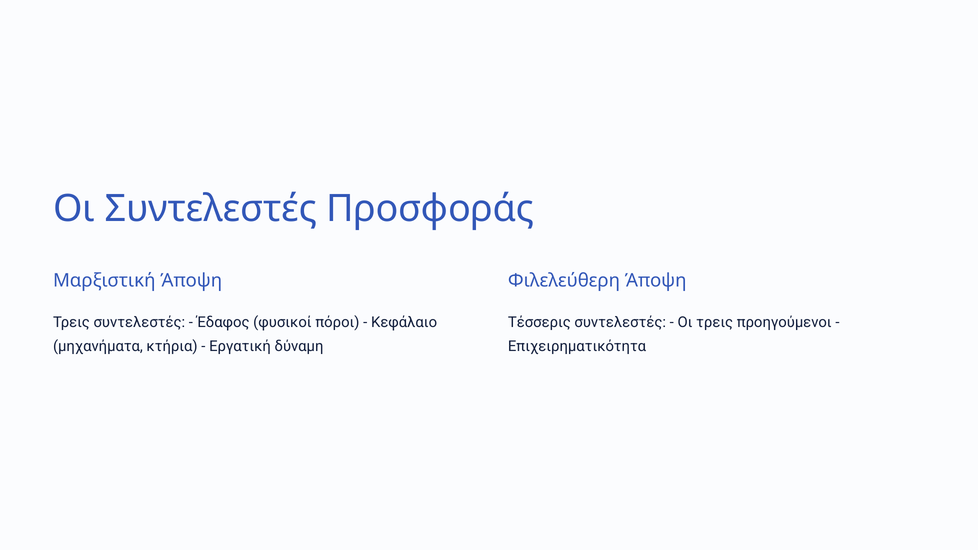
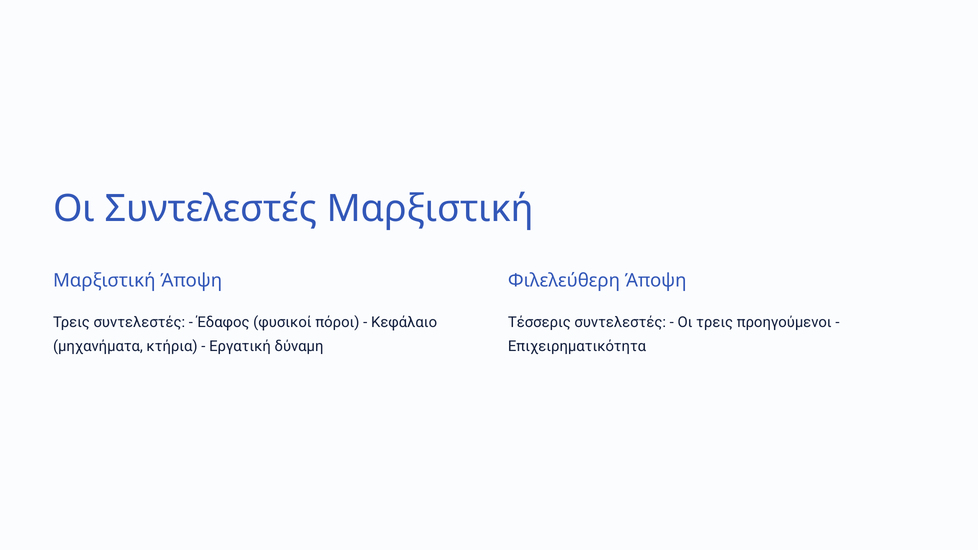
Συντελεστές Προσφοράς: Προσφοράς -> Μαρξιστική (430, 209)
